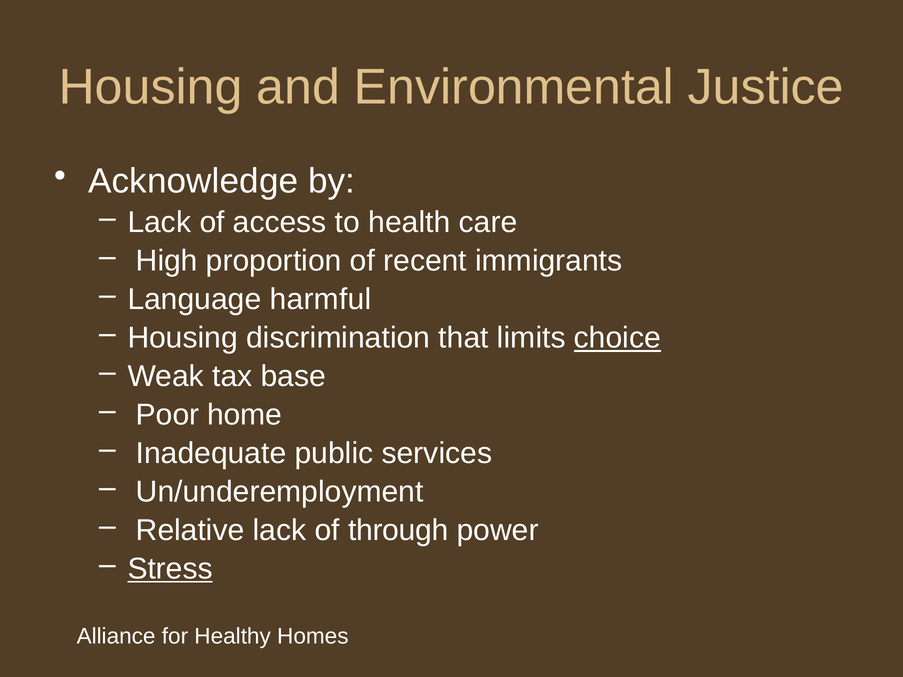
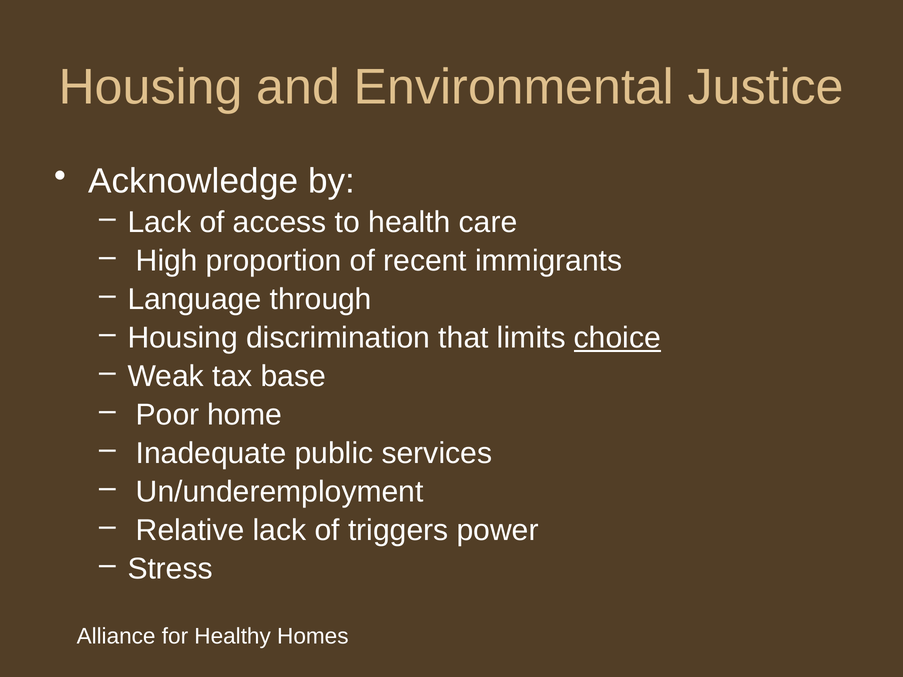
harmful: harmful -> through (321, 300)
through: through -> triggers (398, 531)
Stress underline: present -> none (170, 569)
